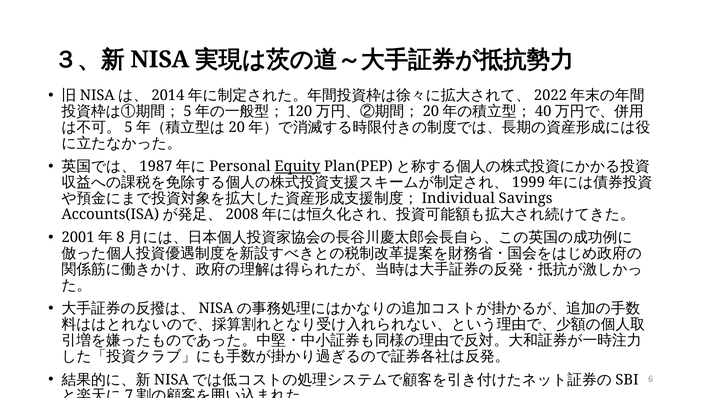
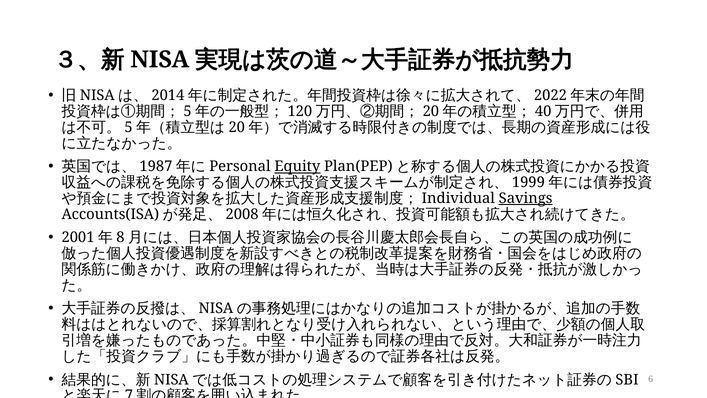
Savings underline: none -> present (526, 198)
